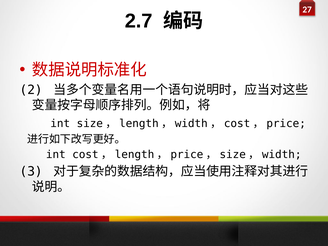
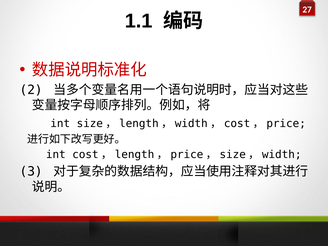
2.7: 2.7 -> 1.1 (139, 21)
